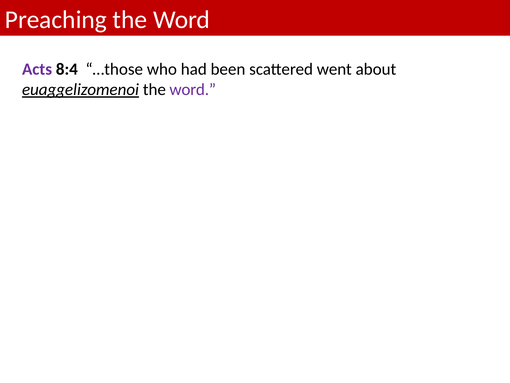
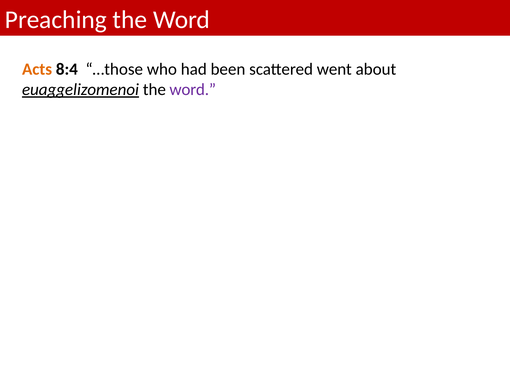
Acts colour: purple -> orange (37, 69)
